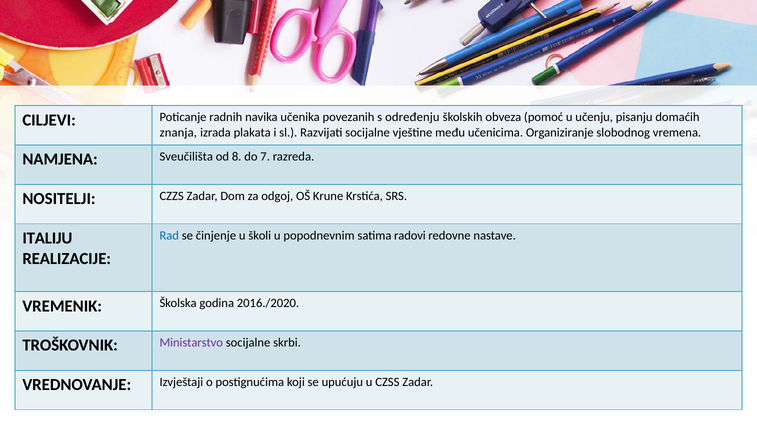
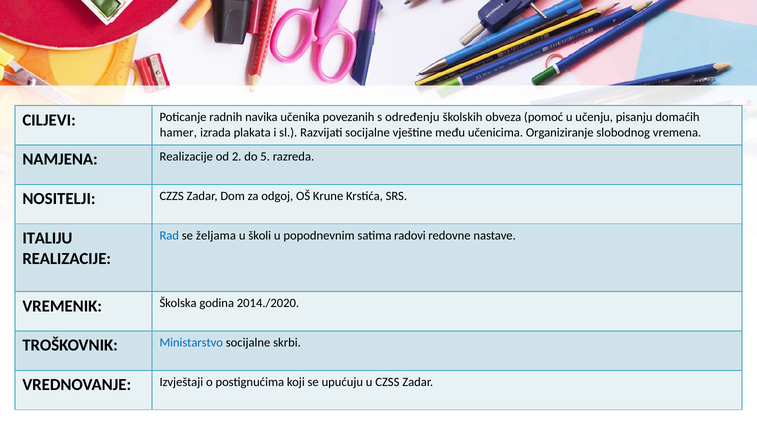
znanja: znanja -> hamer (178, 133)
NAMJENA Sveučilišta: Sveučilišta -> Realizacije (186, 157)
8: 8 -> 2 (237, 157)
7: 7 -> 5 (265, 157)
činjenje: činjenje -> željama (216, 235)
2016./2020: 2016./2020 -> 2014./2020 (268, 303)
Ministarstvo colour: purple -> blue (191, 343)
